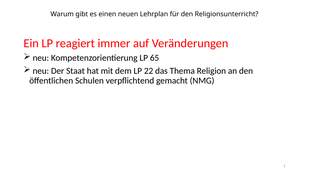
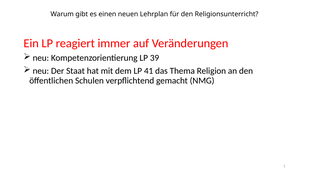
65: 65 -> 39 (155, 58)
22: 22 -> 41 (149, 71)
